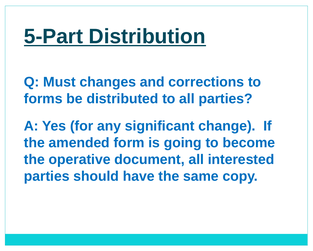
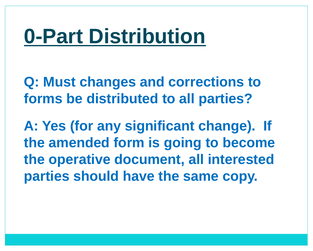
5-Part: 5-Part -> 0-Part (53, 36)
